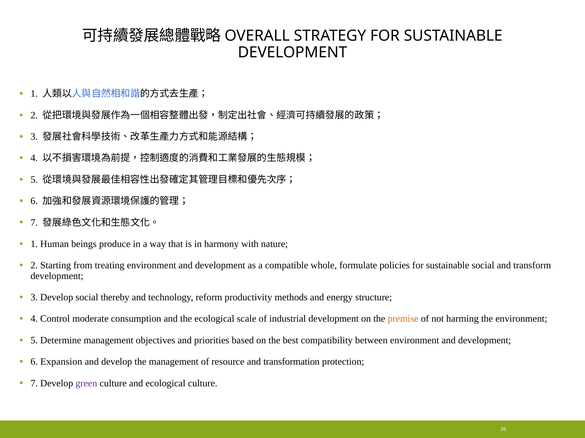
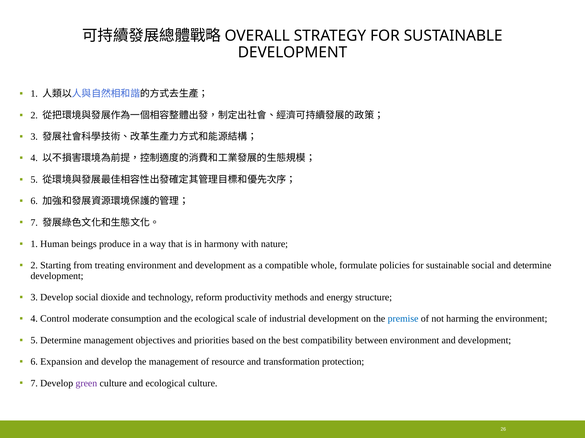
and transform: transform -> determine (532, 266)
thereby: thereby -> dioxide (115, 298)
premise colour: orange -> blue (403, 319)
